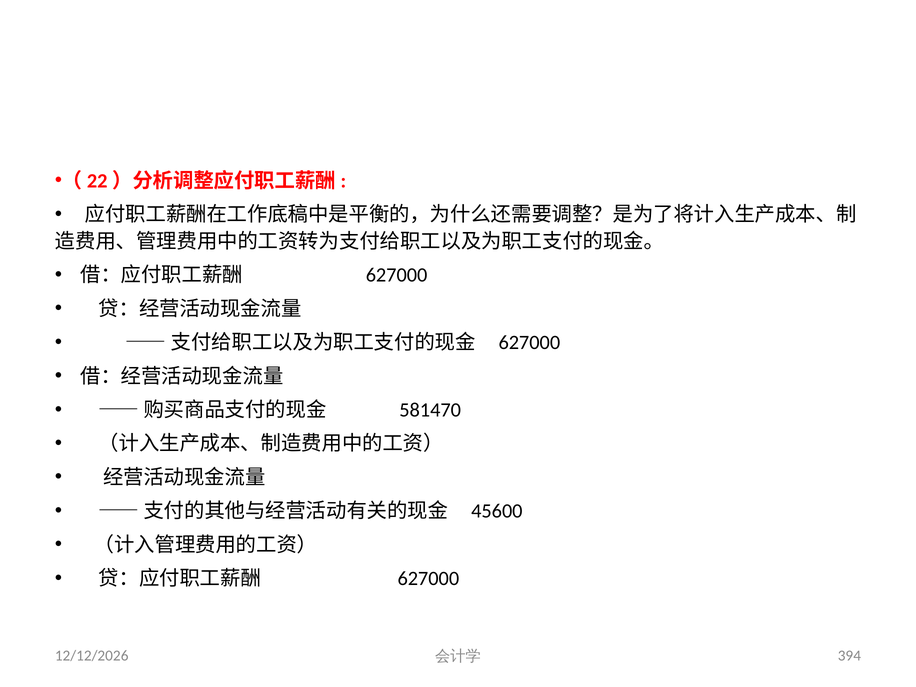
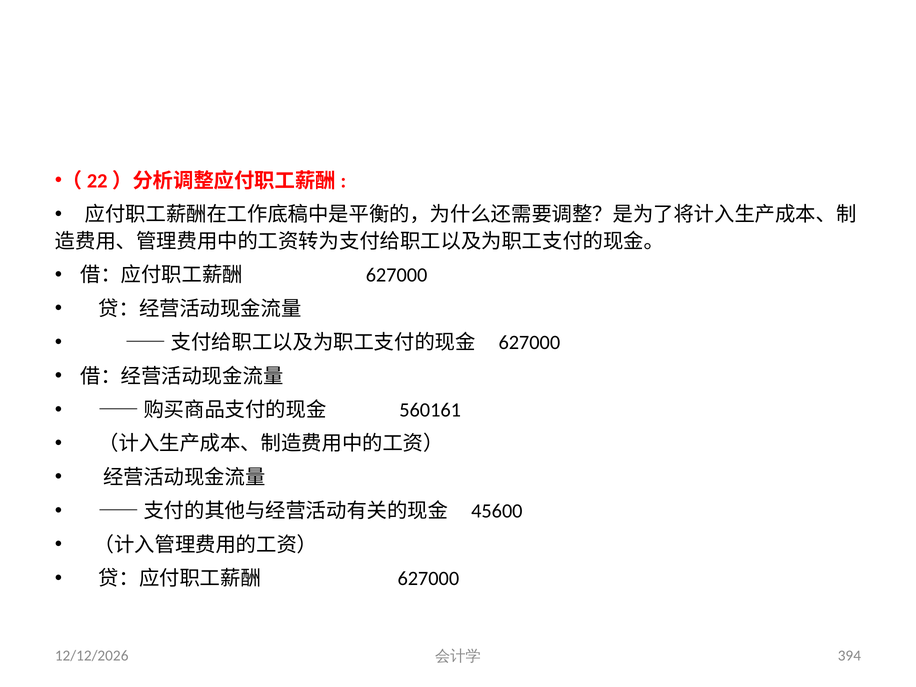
581470: 581470 -> 560161 (430, 410)
